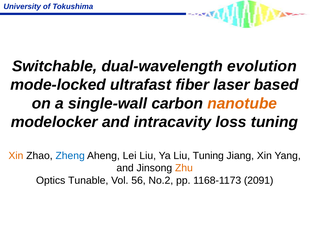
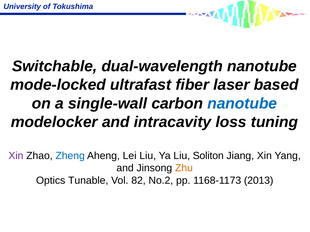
dual-wavelength evolution: evolution -> nanotube (262, 66)
nanotube colour: orange -> blue (242, 104)
Xin colour: orange -> purple (16, 156)
Liu Tuning: Tuning -> Soliton (208, 156)
56: 56 -> 82 (138, 181)
2091: 2091 -> 2013 (259, 181)
